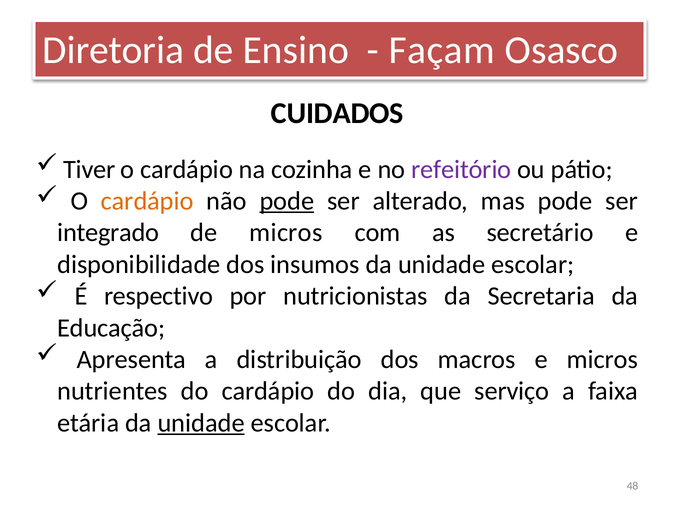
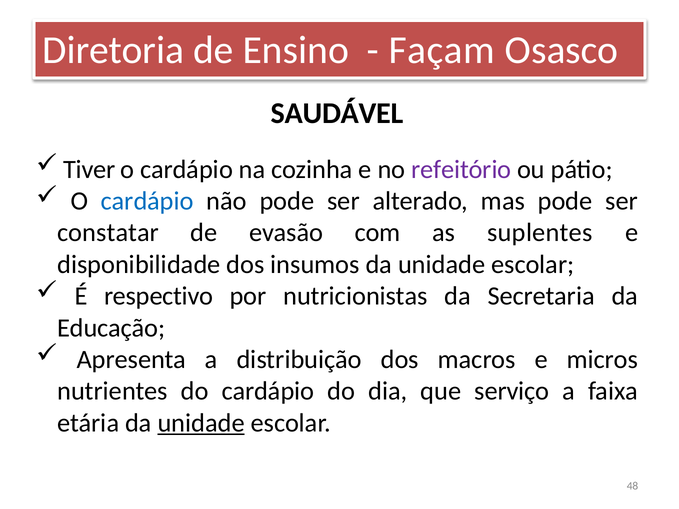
CUIDADOS: CUIDADOS -> SAUDÁVEL (337, 113)
cardápio colour: orange -> blue (147, 201)
pode underline: present -> none (287, 201)
integrado: integrado -> constatar (108, 233)
de micros: micros -> evasão (286, 233)
secretário: secretário -> suplentes (540, 233)
